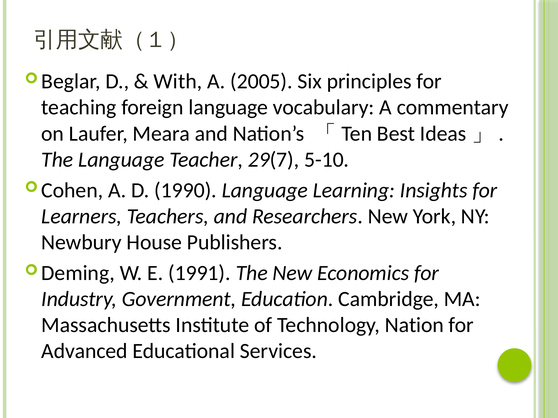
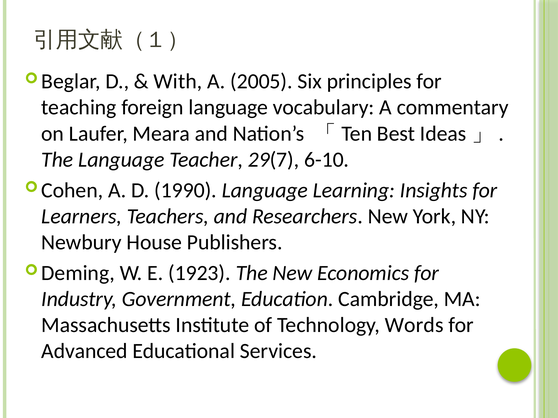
5-10: 5-10 -> 6-10 (327, 160)
1991: 1991 -> 1923 (199, 273)
Nation: Nation -> Words (414, 325)
